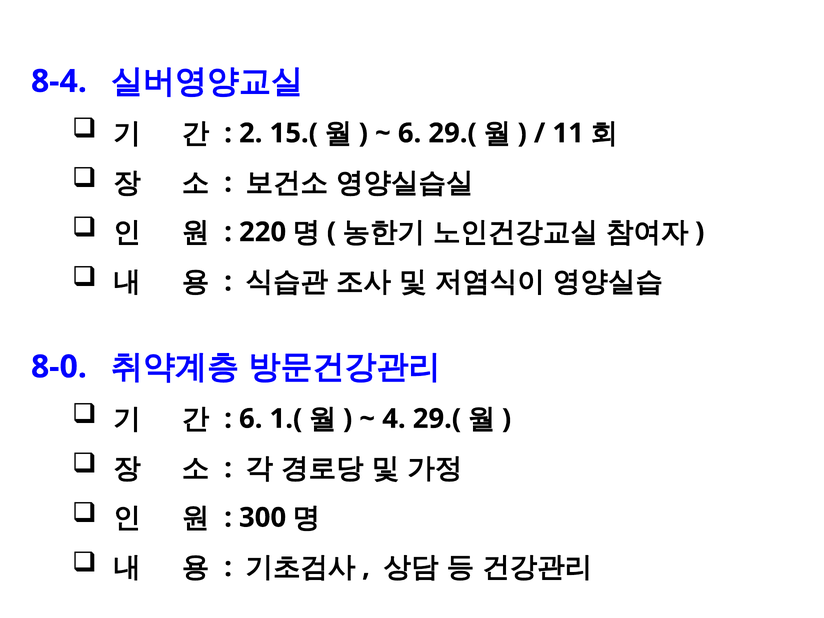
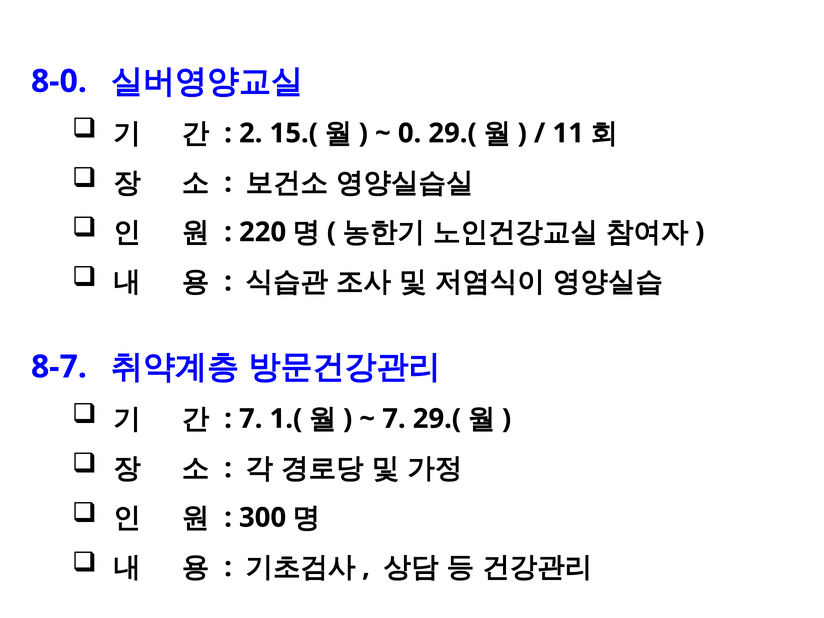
8-4: 8-4 -> 8-0 (59, 81)
6: 6 -> 0 (410, 133)
8-0: 8-0 -> 8-7 (59, 367)
6: 6 -> 7 (251, 419)
4: 4 -> 7 (394, 419)
